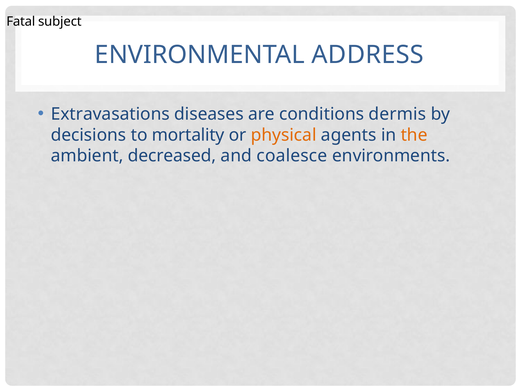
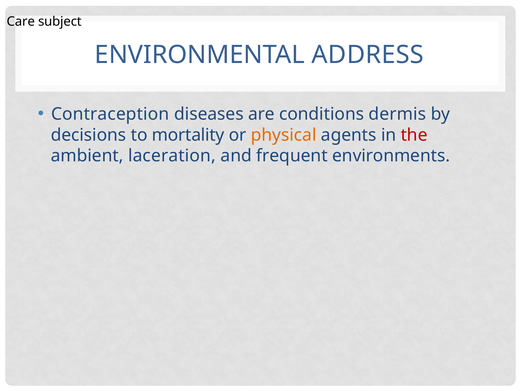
Fatal: Fatal -> Care (21, 21)
Extravasations: Extravasations -> Contraception (110, 114)
the colour: orange -> red (414, 135)
decreased: decreased -> laceration (172, 156)
coalesce: coalesce -> frequent (292, 156)
